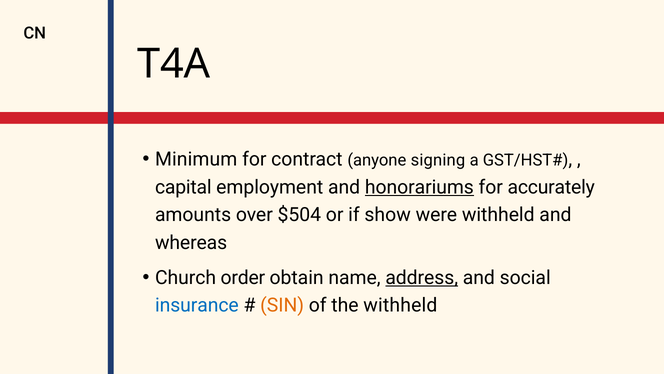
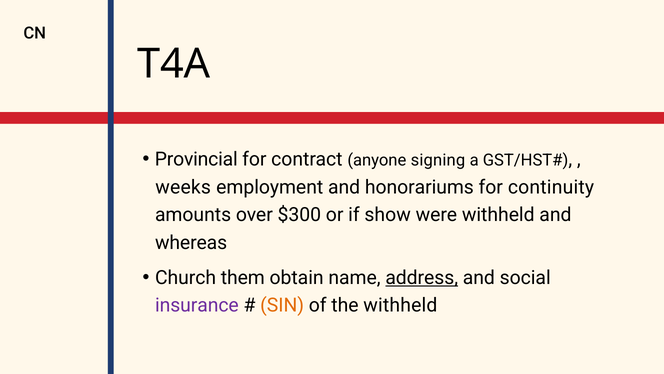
Minimum: Minimum -> Provincial (196, 159)
capital: capital -> weeks (183, 187)
honorariums underline: present -> none (419, 187)
accurately: accurately -> continuity (551, 187)
$504: $504 -> $300 (299, 215)
order: order -> them (243, 277)
insurance colour: blue -> purple (197, 305)
